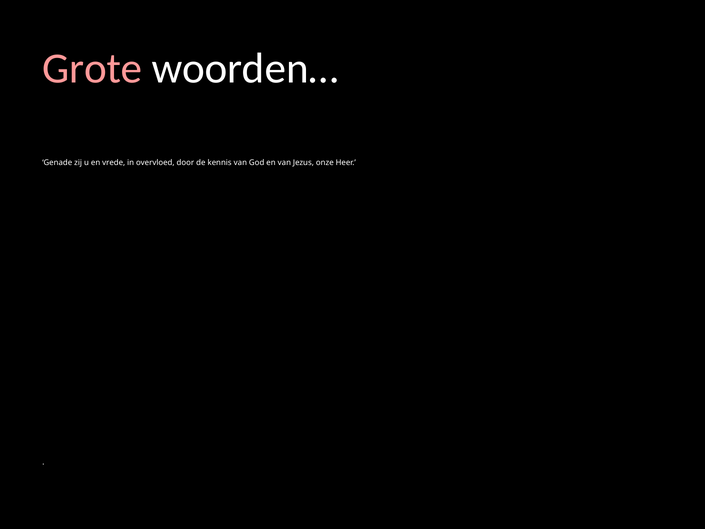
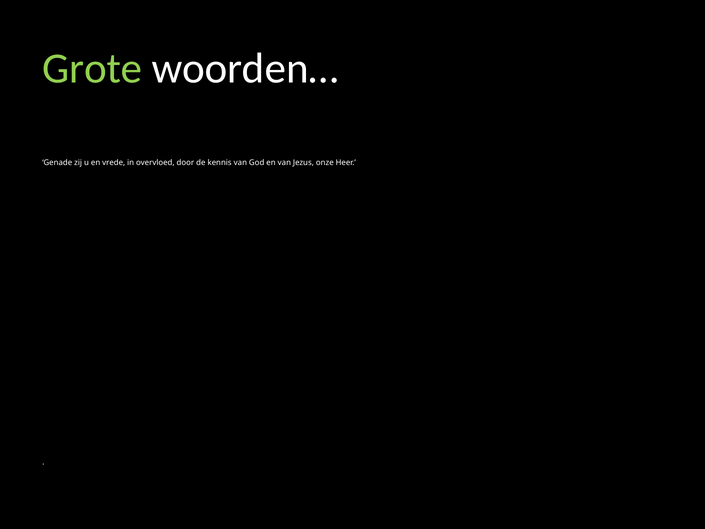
Grote colour: pink -> light green (92, 68)
